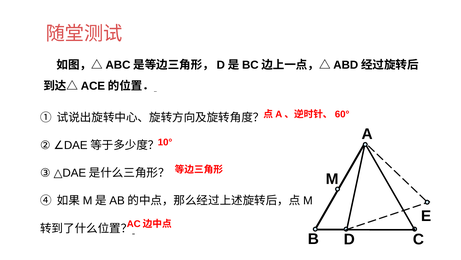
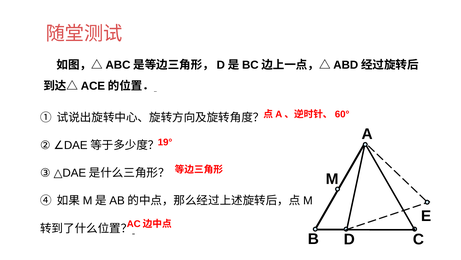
10°: 10° -> 19° (165, 142)
